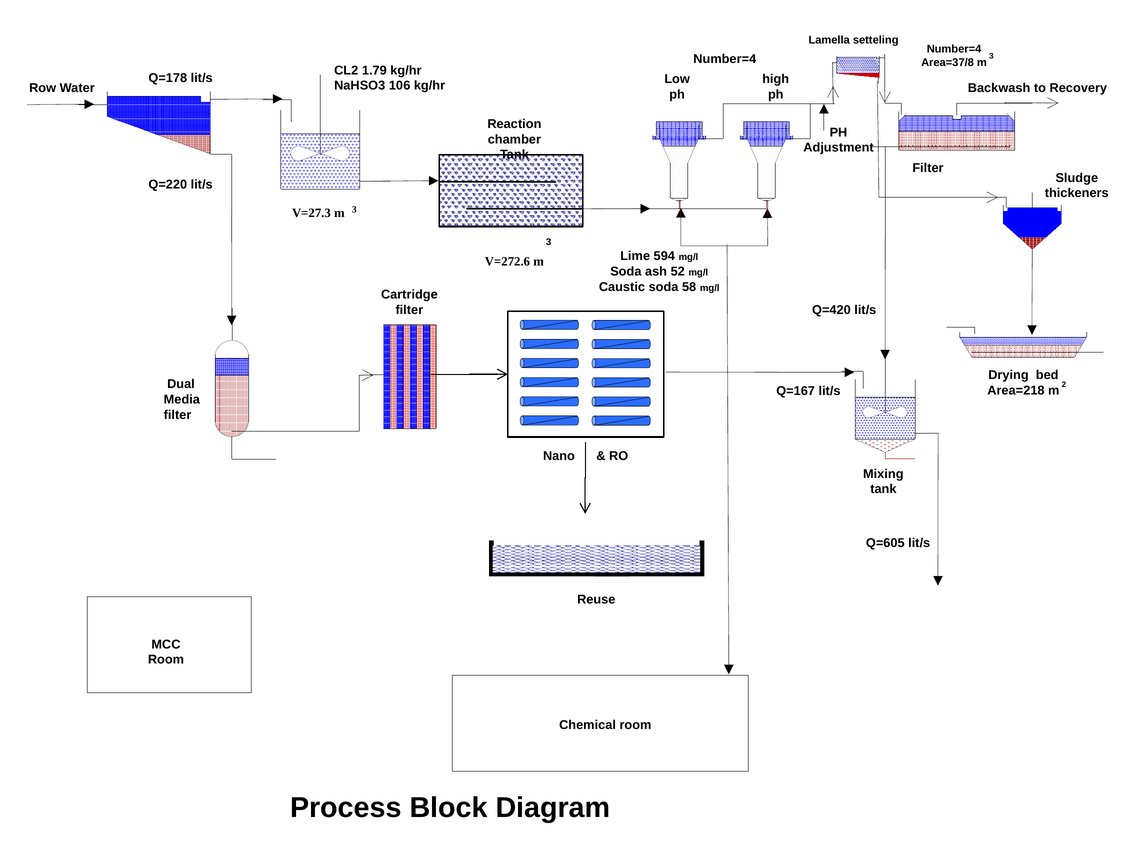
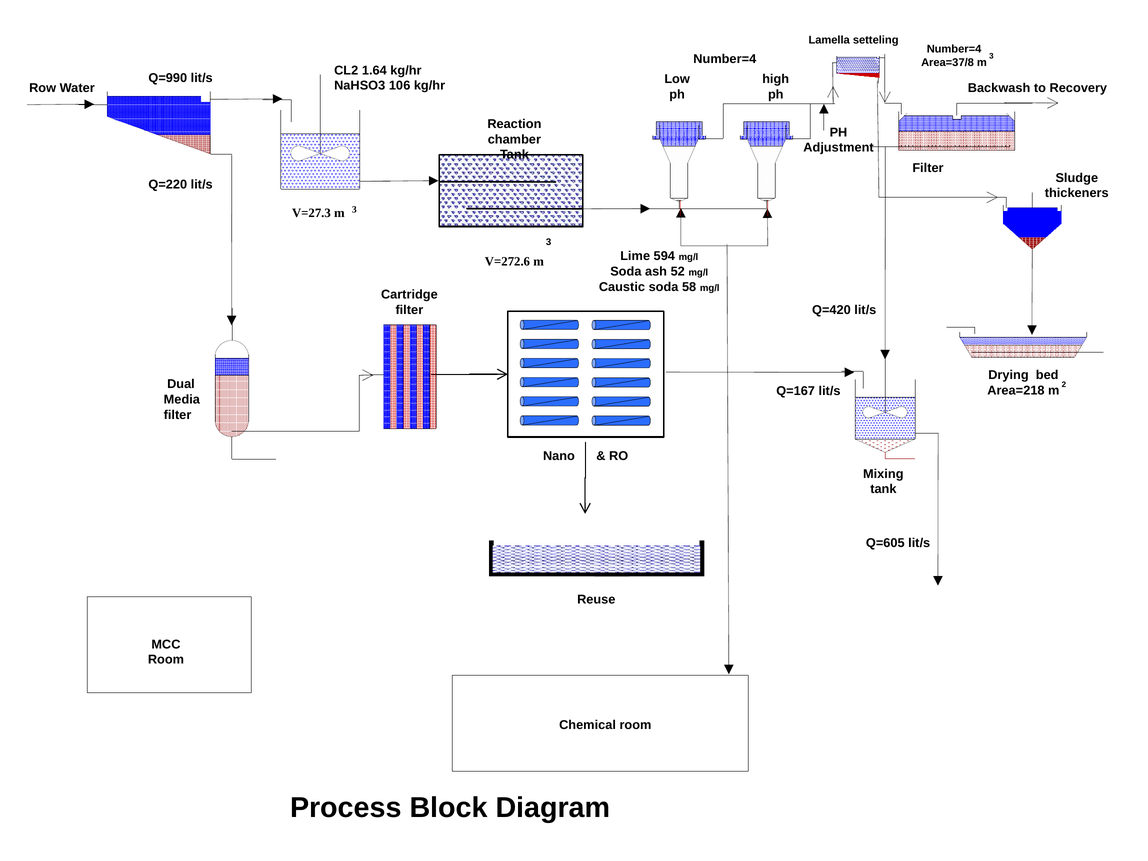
1.79: 1.79 -> 1.64 (374, 70)
Q=178: Q=178 -> Q=990 (168, 78)
